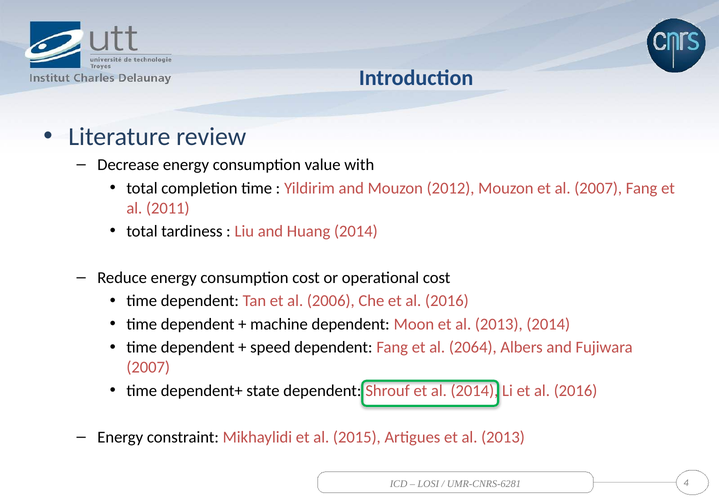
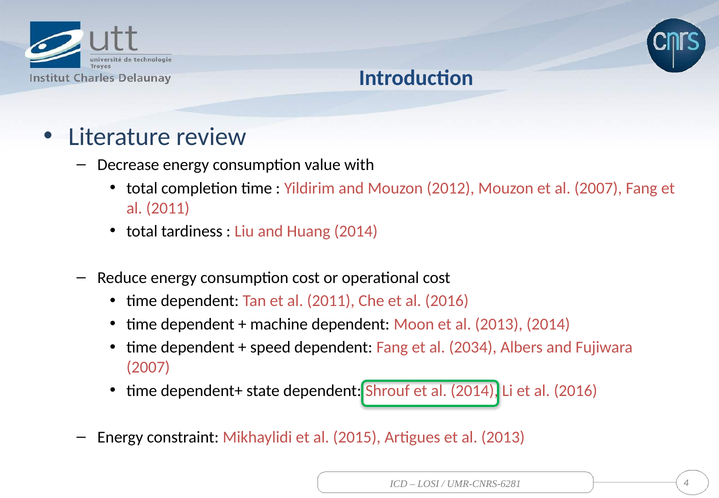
Tan et al 2006: 2006 -> 2011 (331, 301)
2064: 2064 -> 2034 (473, 347)
